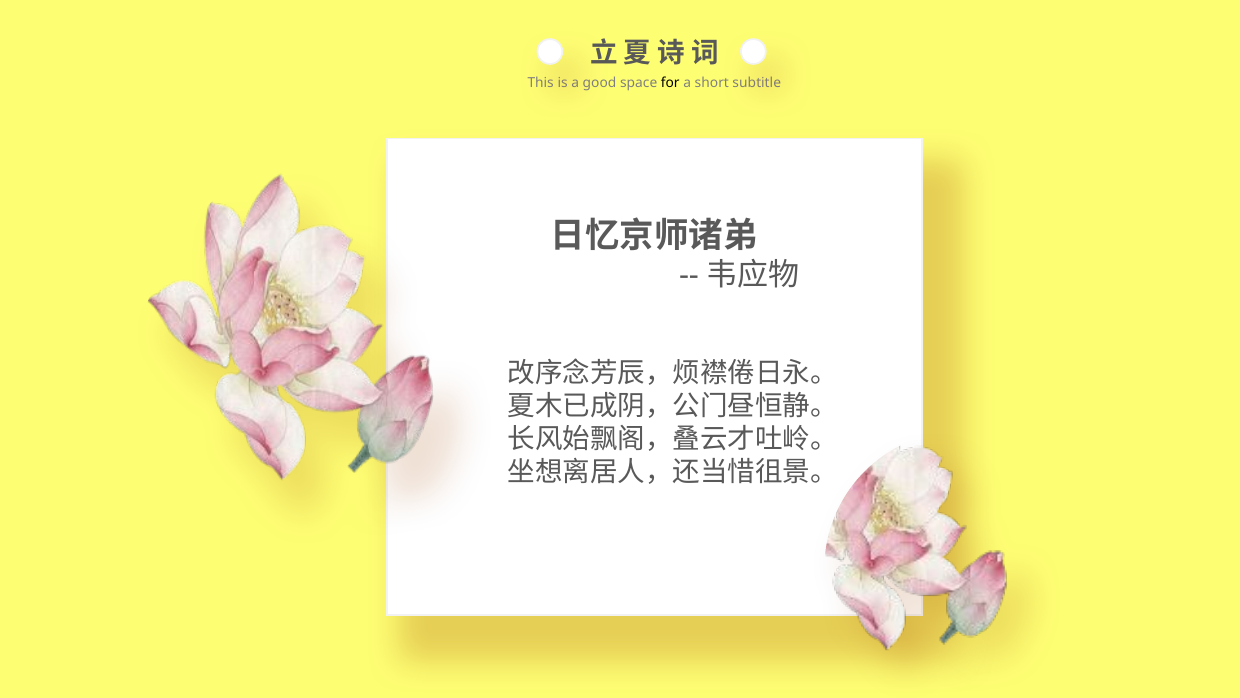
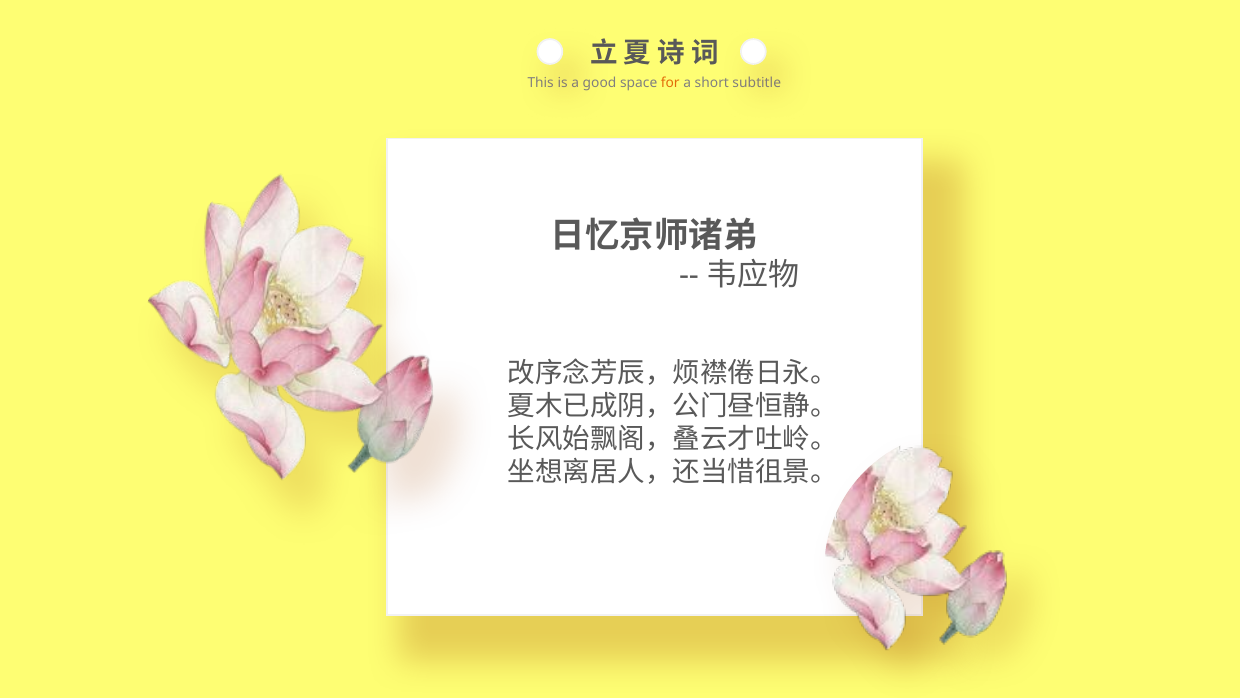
for colour: black -> orange (670, 83)
